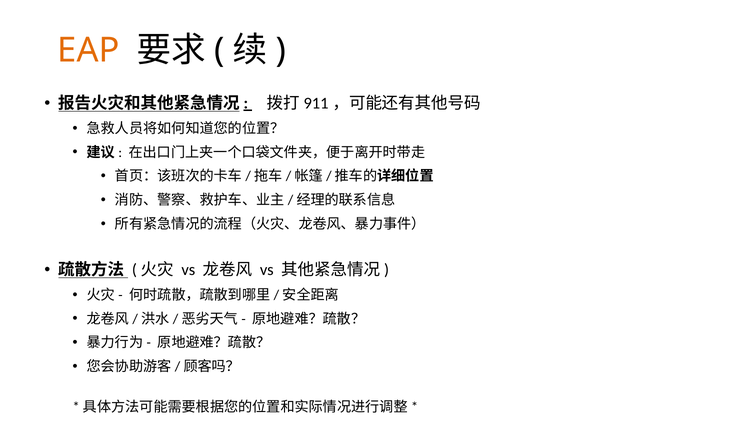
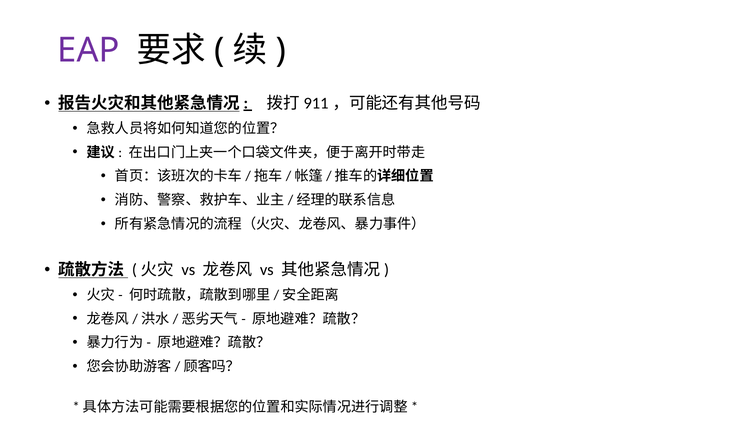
EAP colour: orange -> purple (88, 50)
